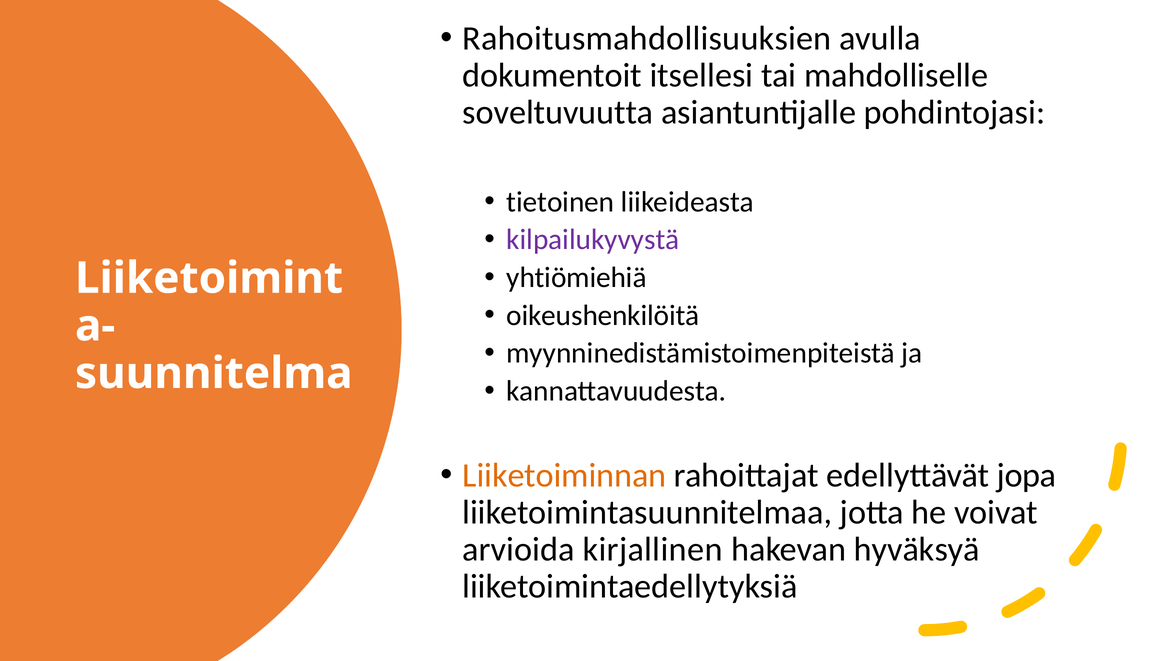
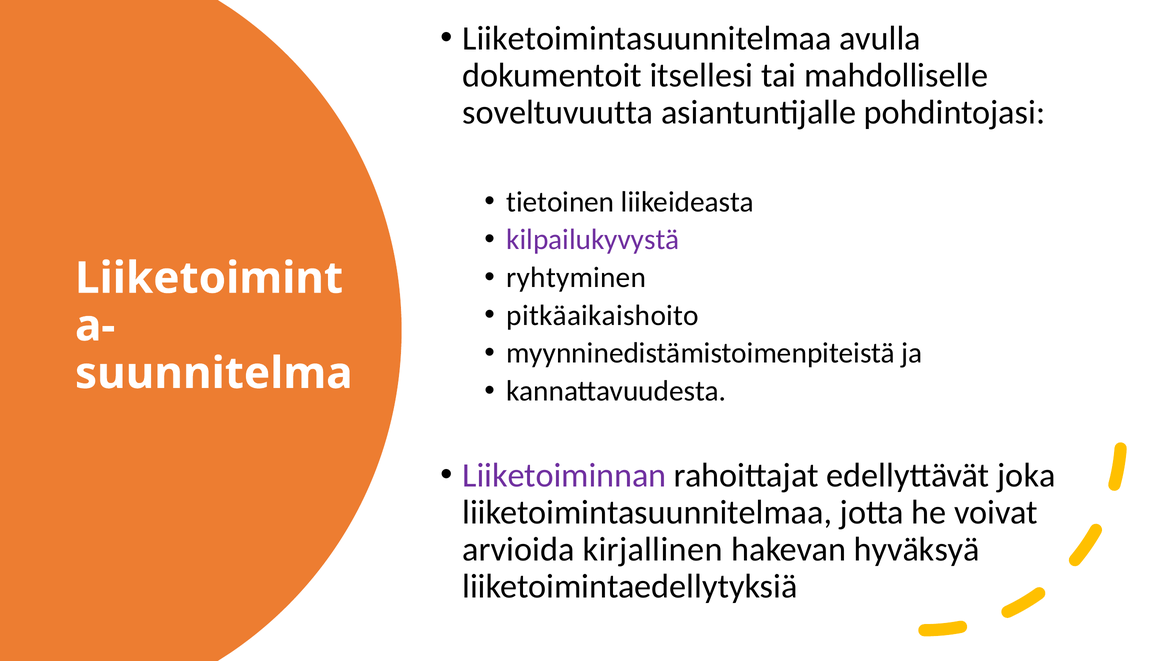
Rahoitusmahdollisuuksien: Rahoitusmahdollisuuksien -> Liiketoimintasuunnitelmaa (647, 38)
yhtiömiehiä: yhtiömiehiä -> ryhtyminen (576, 278)
oikeushenkilöitä: oikeushenkilöitä -> pitkäaikaishoito (603, 315)
Liiketoiminnan colour: orange -> purple (564, 475)
jopa: jopa -> joka (1026, 475)
